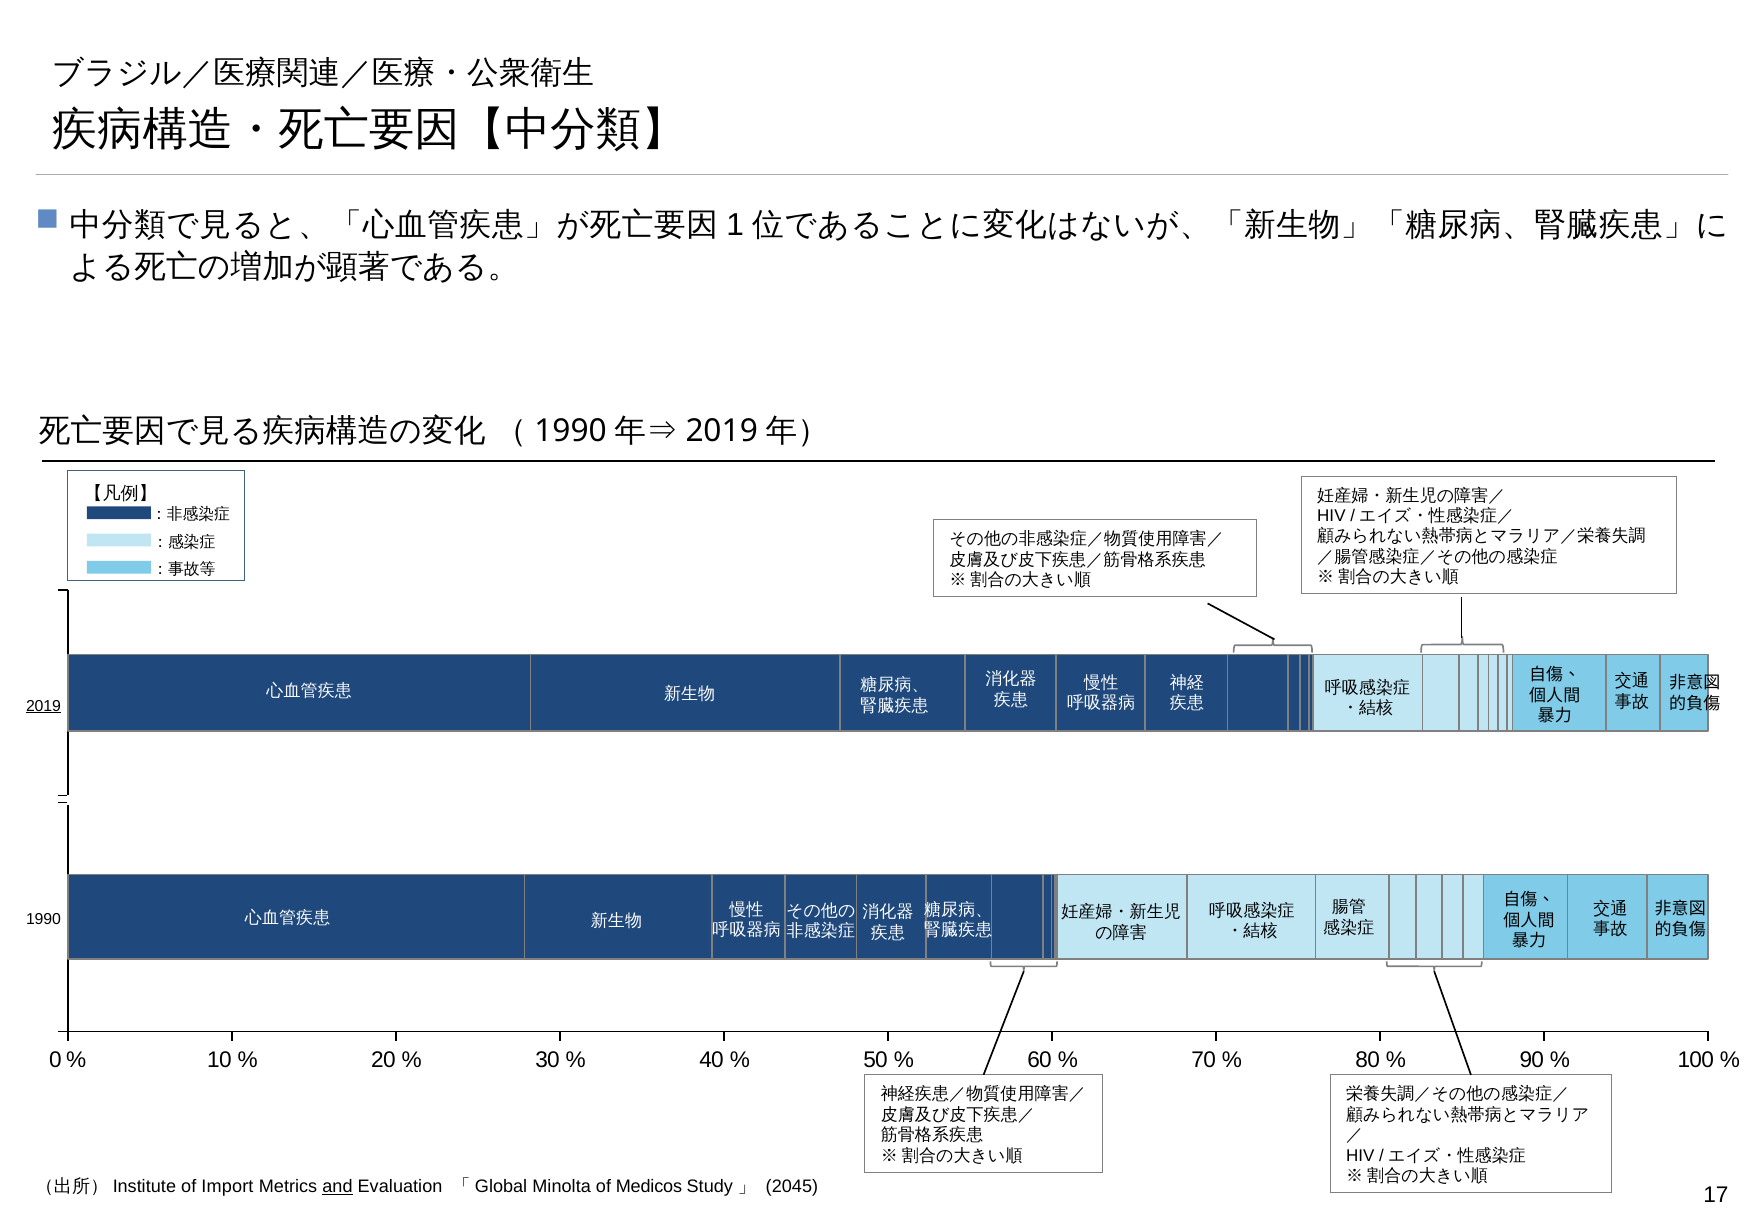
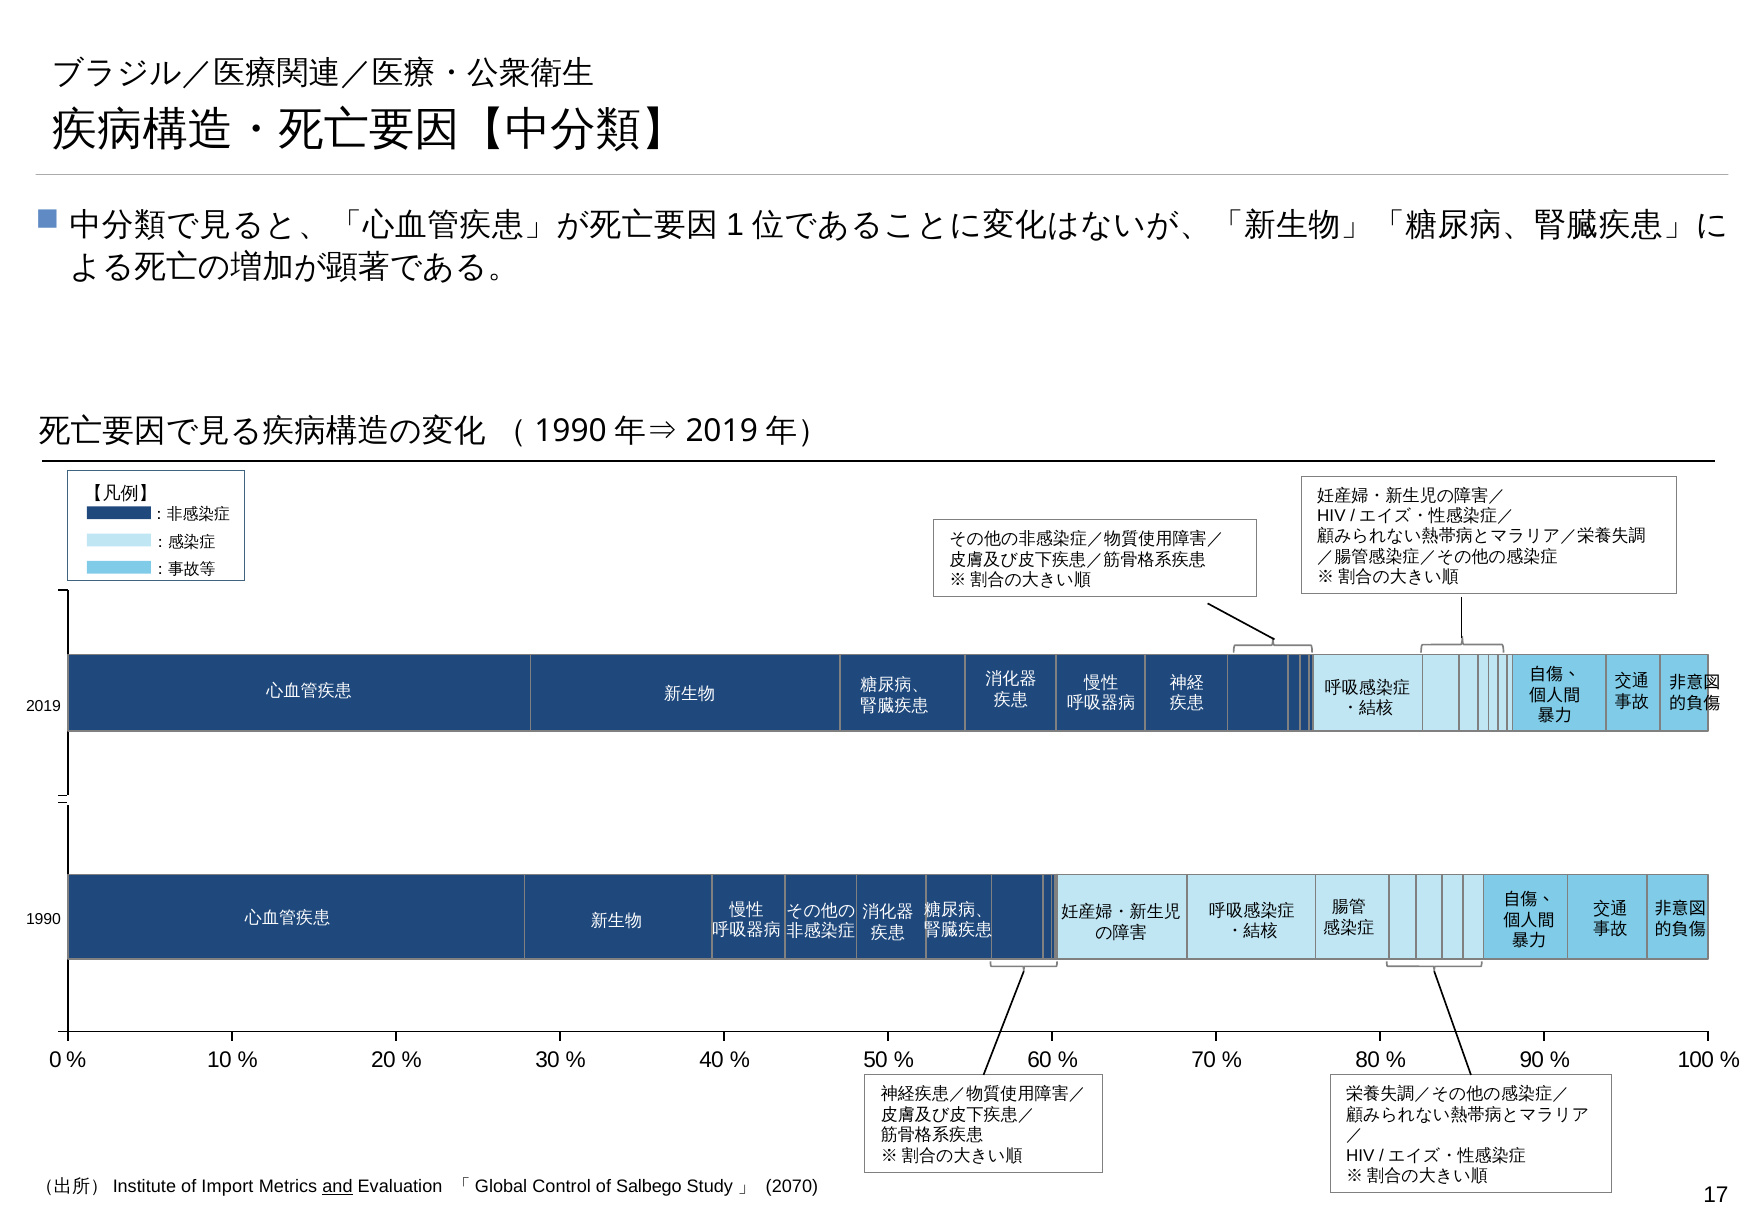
2019 underline: present -> none (43, 706)
Minolta: Minolta -> Control (562, 1187)
Medicos: Medicos -> Salbego (649, 1187)
2045: 2045 -> 2070 (792, 1187)
